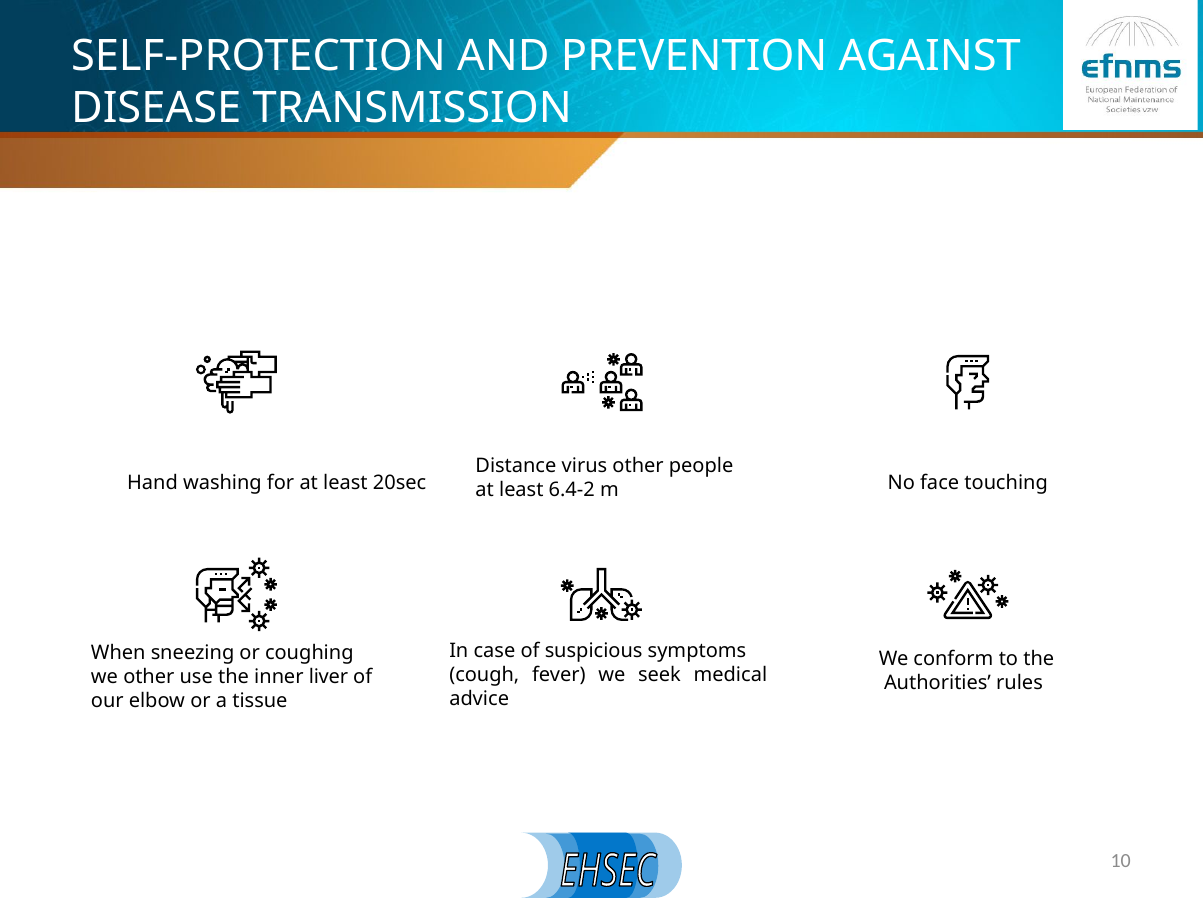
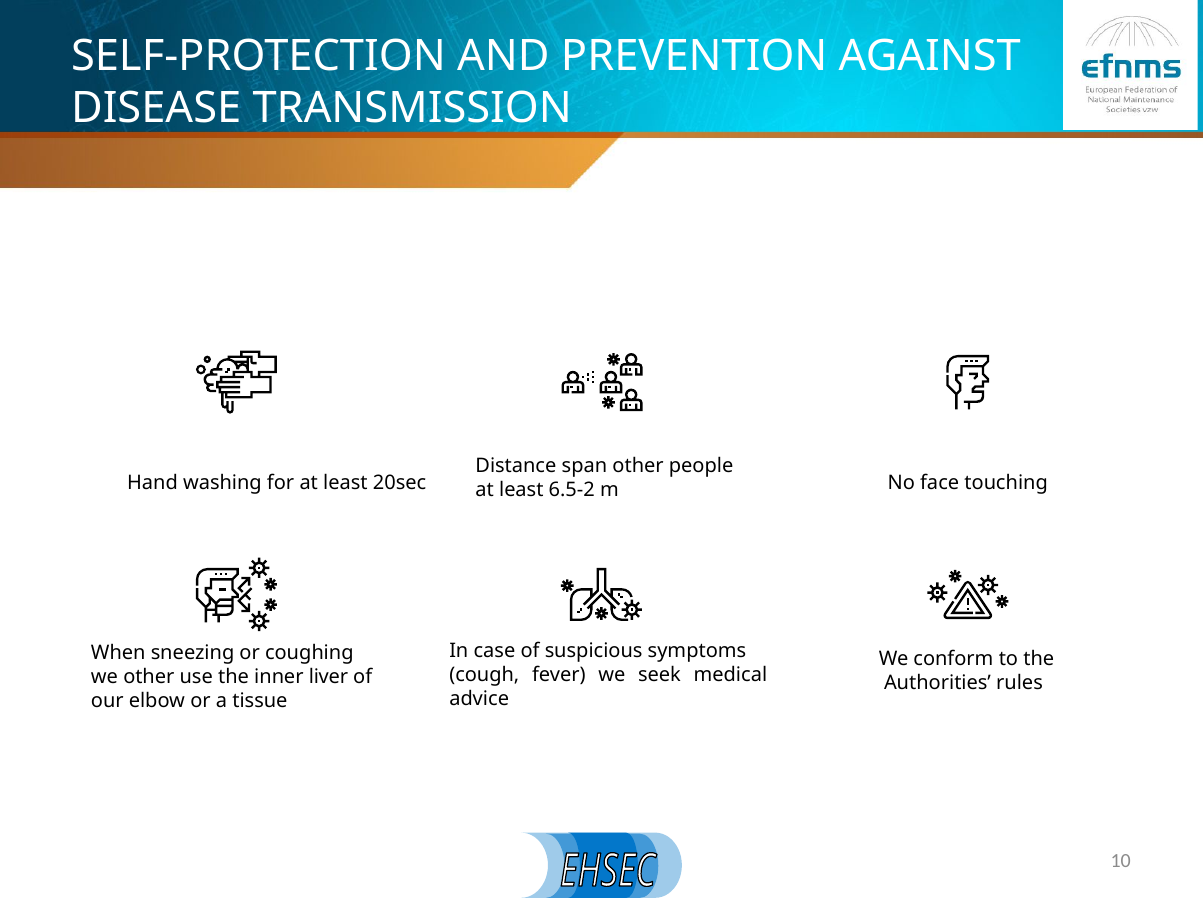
virus: virus -> span (585, 466)
6.4-2: 6.4-2 -> 6.5-2 (572, 490)
